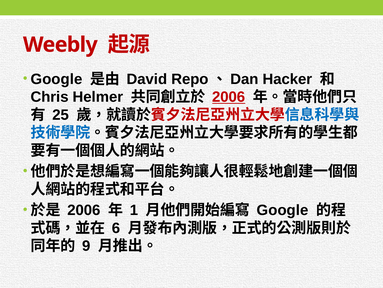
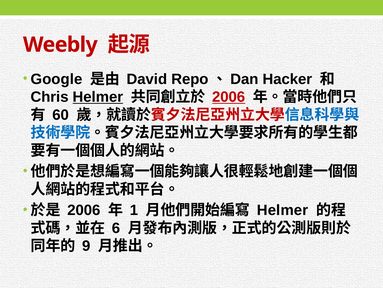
Helmer underline: none -> present (98, 97)
25: 25 -> 60 (61, 115)
Google: Google -> Helmer (283, 210)
